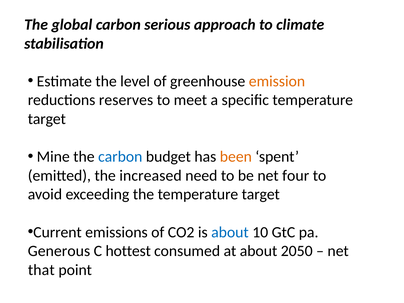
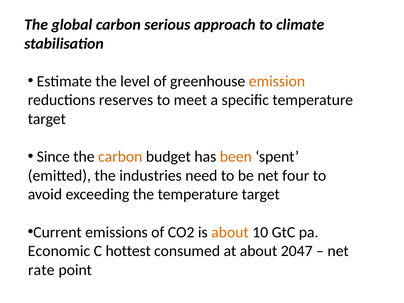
Mine: Mine -> Since (53, 157)
carbon colour: blue -> orange (120, 157)
increased: increased -> industries (151, 176)
about colour: blue -> orange (230, 232)
Generous: Generous -> Economic (59, 251)
2050: 2050 -> 2047 (297, 251)
that: that -> rate (41, 270)
